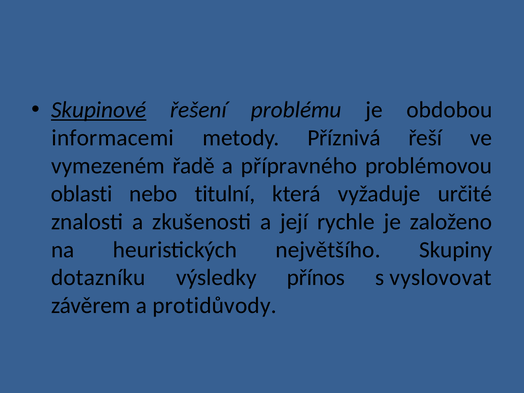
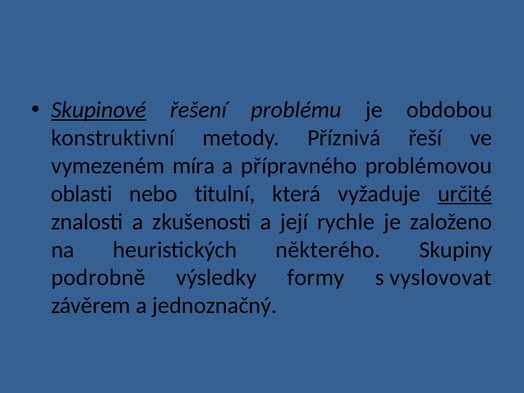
informacemi: informacemi -> konstruktivní (113, 138)
řadě: řadě -> míra (194, 166)
určité underline: none -> present (465, 194)
největšího: největšího -> některého (328, 250)
dotazníku: dotazníku -> podrobně (98, 278)
přínos: přínos -> formy (316, 278)
protidůvody: protidůvody -> jednoznačný (215, 306)
